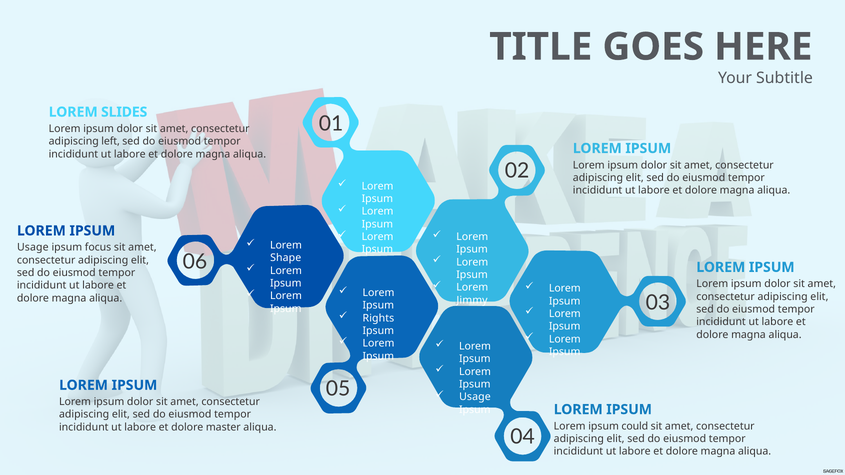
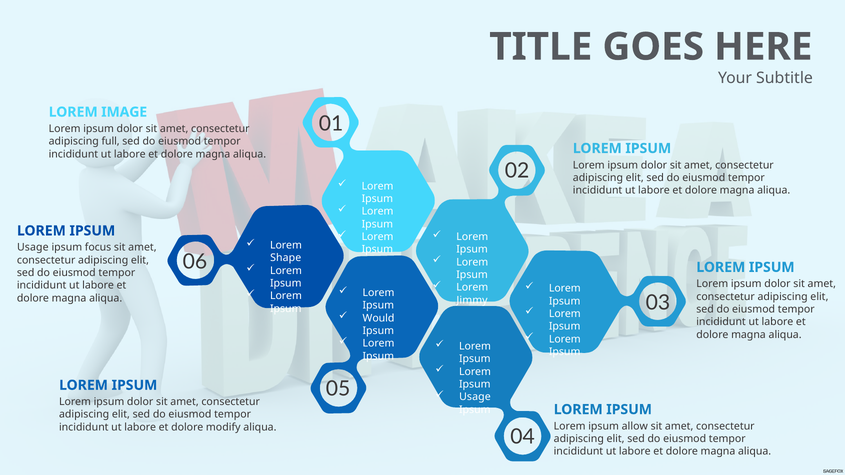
SLIDES: SLIDES -> IMAGE (124, 112)
left: left -> full (111, 141)
Rights: Rights -> Would (379, 318)
could: could -> allow (635, 426)
master: master -> modify (223, 427)
